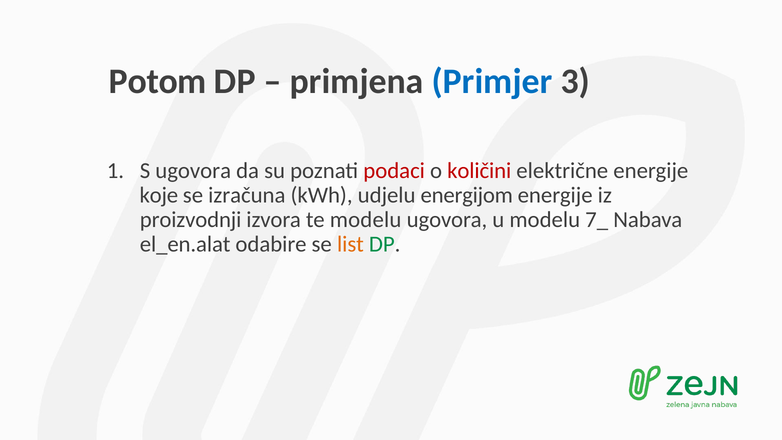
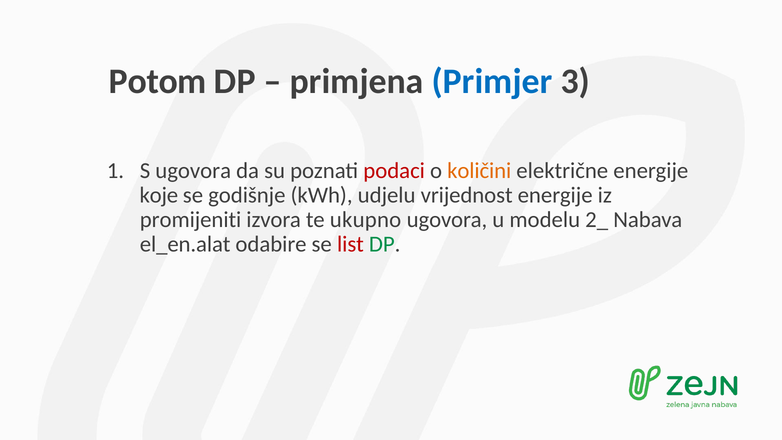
količini colour: red -> orange (479, 171)
izračuna: izračuna -> godišnje (247, 195)
energijom: energijom -> vrijednost (467, 195)
proizvodnji: proizvodnji -> promijeniti (191, 220)
te modelu: modelu -> ukupno (366, 220)
7_: 7_ -> 2_ (597, 220)
list colour: orange -> red (350, 244)
